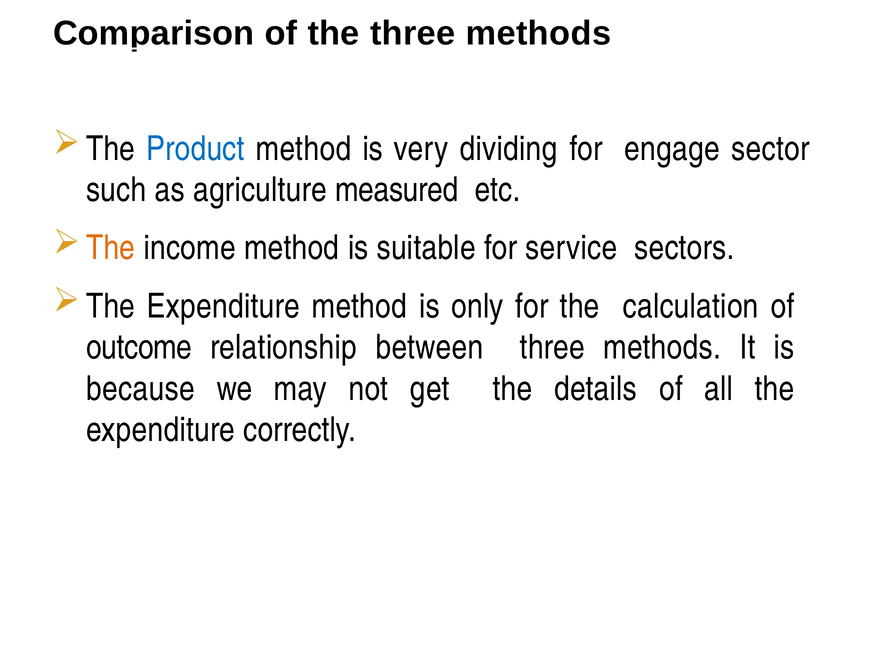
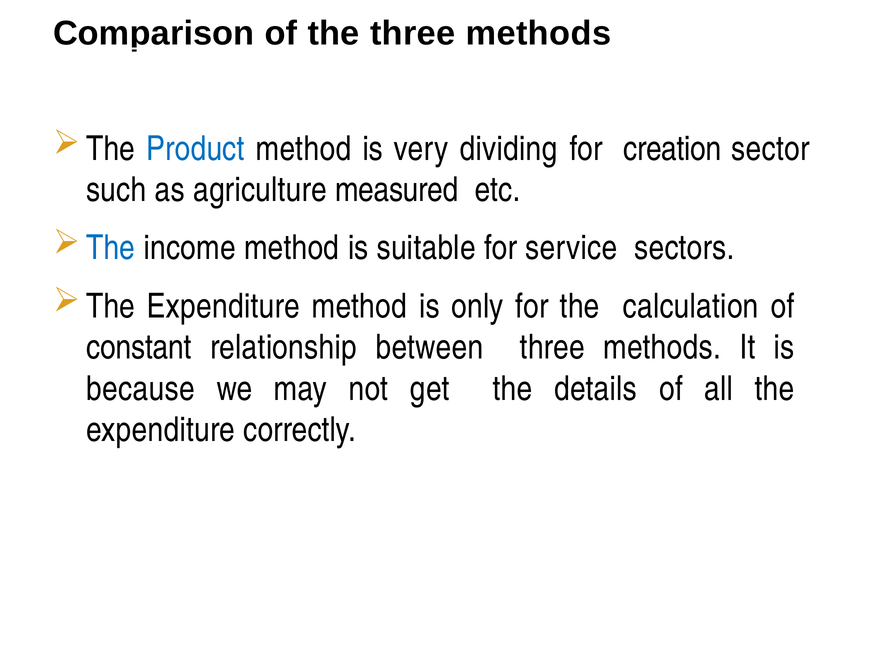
engage: engage -> creation (672, 149)
The colour: orange -> blue (111, 248)
outcome: outcome -> constant (139, 347)
